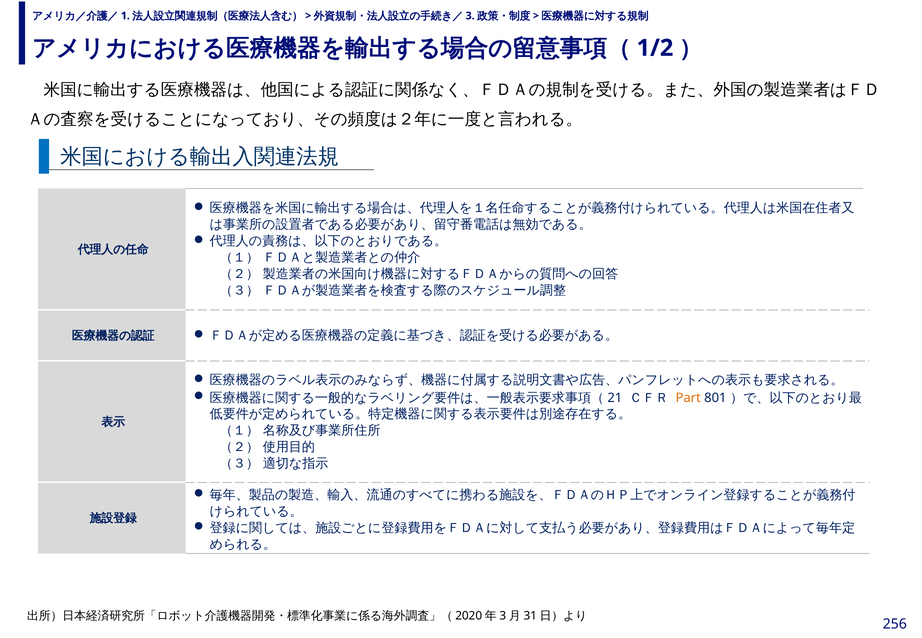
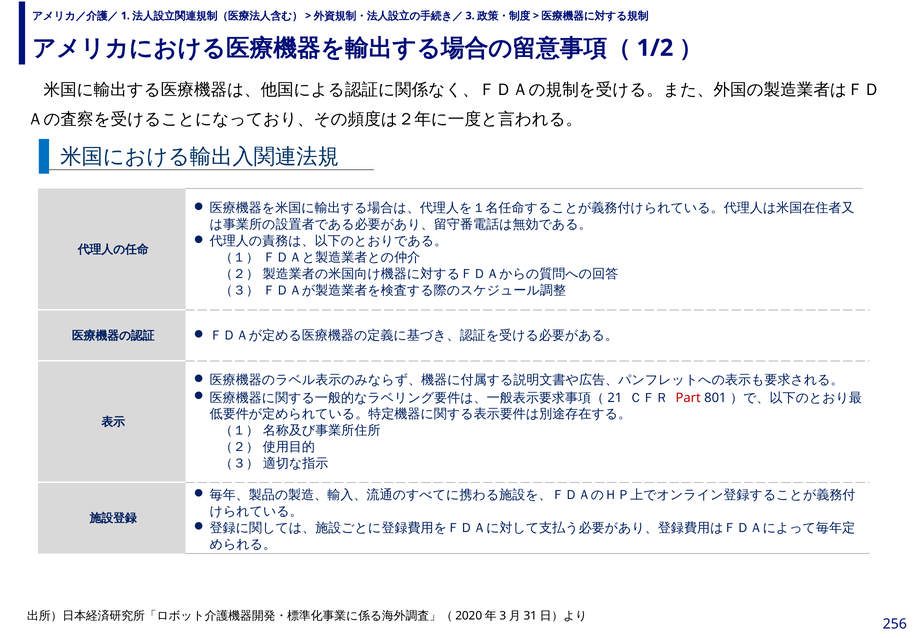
Part colour: orange -> red (688, 398)
